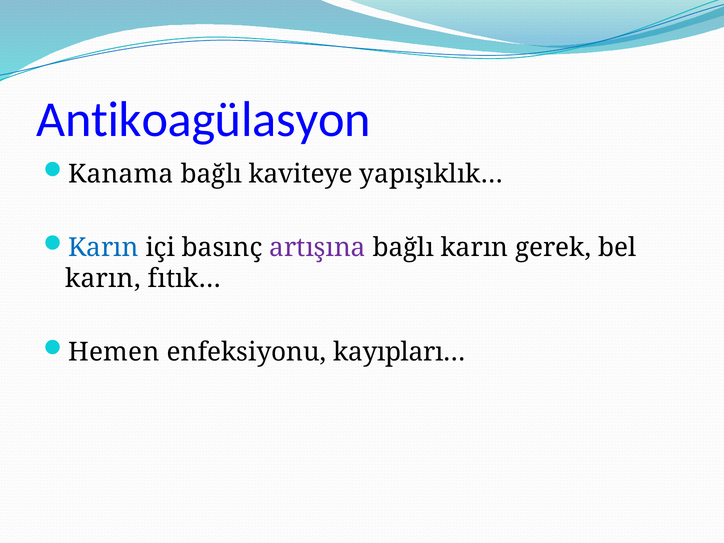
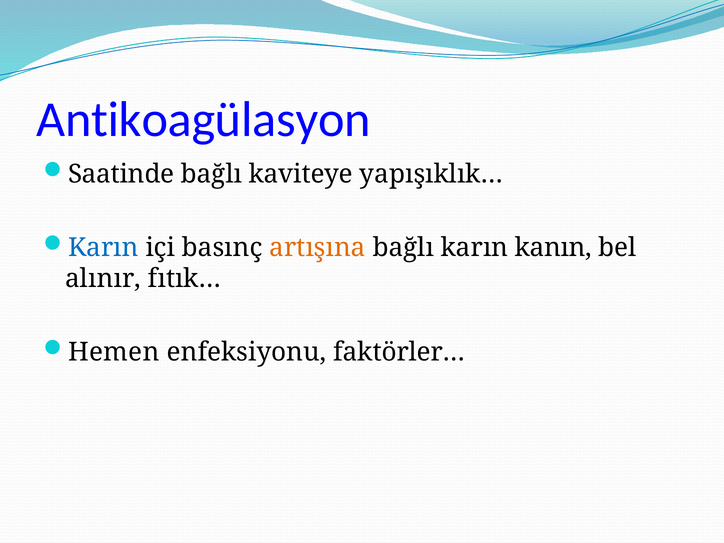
Kanama: Kanama -> Saatinde (121, 174)
artışına colour: purple -> orange (318, 247)
gerek: gerek -> kanın (553, 247)
karın: karın -> alınır (103, 279)
kayıpları…: kayıpları… -> faktörler… (399, 352)
